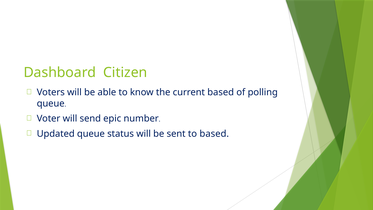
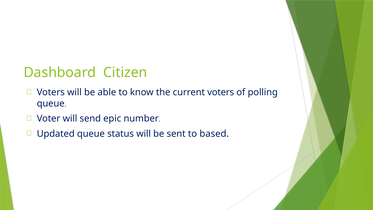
current based: based -> voters (221, 92)
